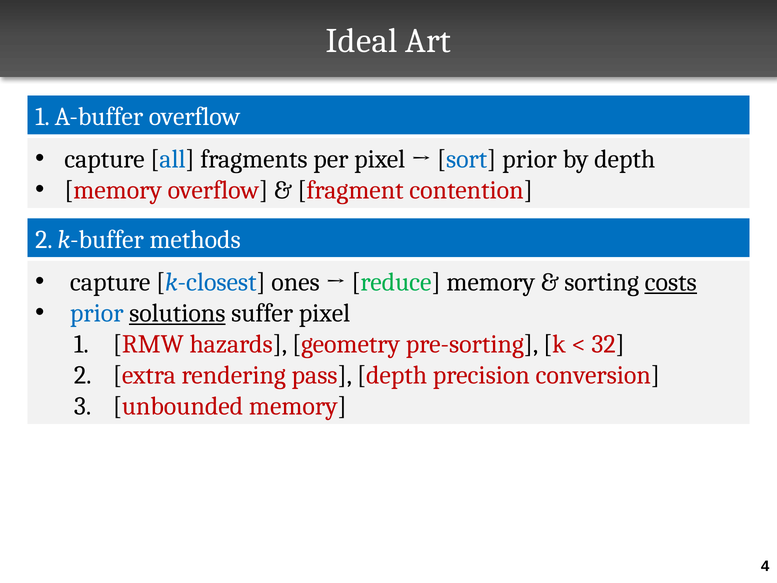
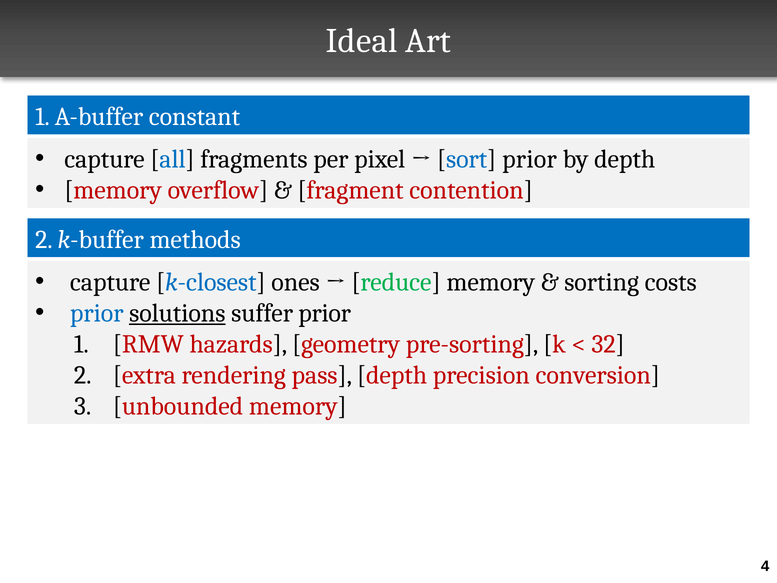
A-buffer overflow: overflow -> constant (194, 117)
costs underline: present -> none (671, 282)
suffer pixel: pixel -> prior (325, 313)
